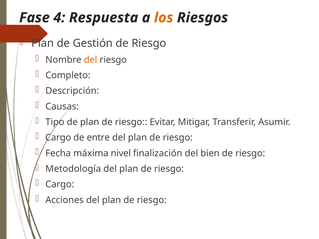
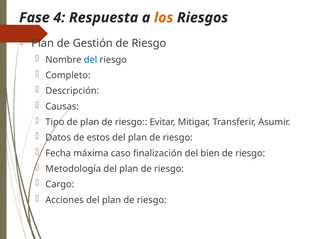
del colour: orange -> blue (91, 60)
Cargo: Cargo -> Datos (58, 138)
entre: entre -> estos (98, 138)
nivel: nivel -> caso (121, 153)
